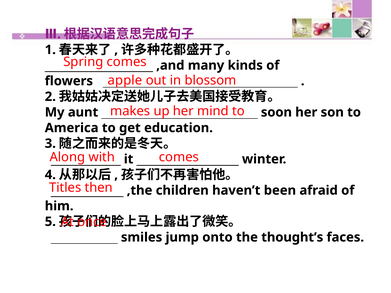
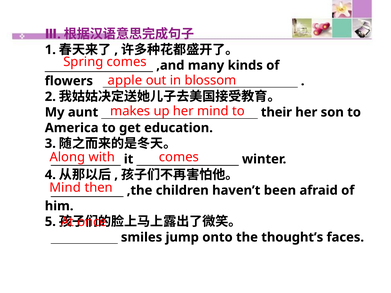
soon: soon -> their (276, 112)
Titles: Titles -> Mind (65, 188)
